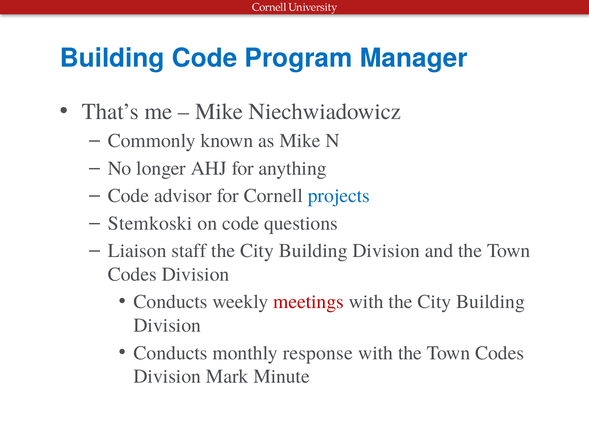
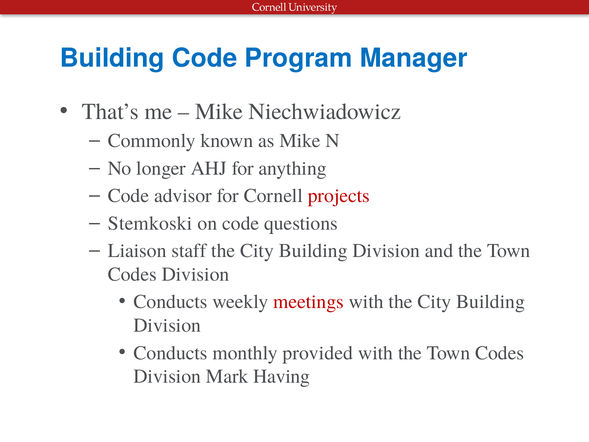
projects colour: blue -> red (339, 196)
response: response -> provided (318, 353)
Minute: Minute -> Having (282, 376)
